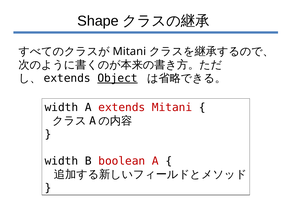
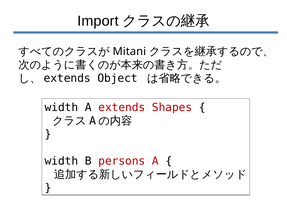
Shape: Shape -> Import (98, 21)
Object underline: present -> none (118, 78)
extends Mitani: Mitani -> Shapes (172, 108)
boolean: boolean -> persons (122, 161)
